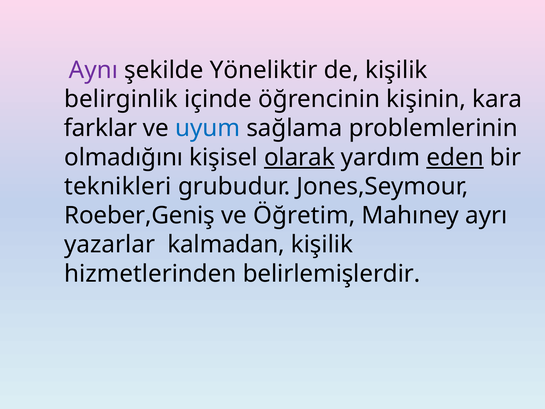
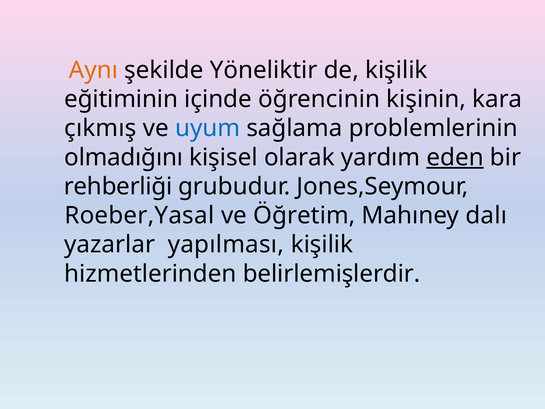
Aynı colour: purple -> orange (93, 70)
belirginlik: belirginlik -> eğitiminin (121, 99)
farklar: farklar -> çıkmış (100, 128)
olarak underline: present -> none (299, 157)
teknikleri: teknikleri -> rehberliği (118, 186)
Roeber,Geniş: Roeber,Geniş -> Roeber,Yasal (139, 215)
ayrı: ayrı -> dalı (486, 215)
kalmadan: kalmadan -> yapılması (226, 244)
